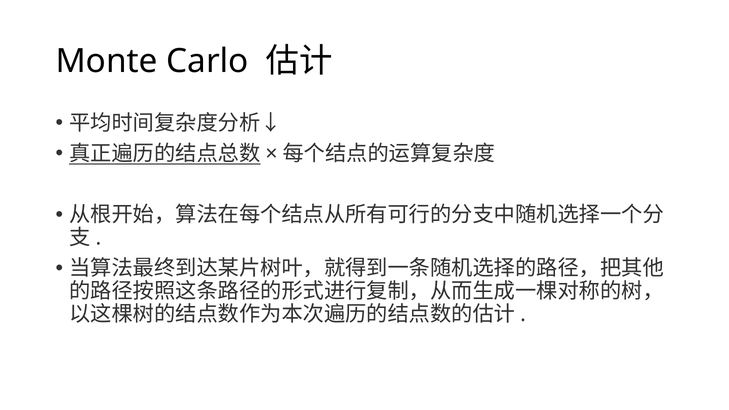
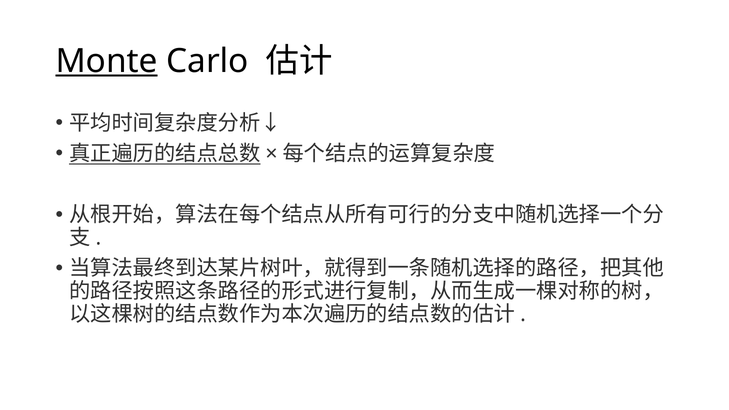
Monte underline: none -> present (107, 61)
